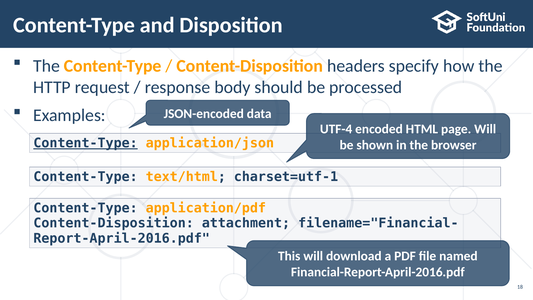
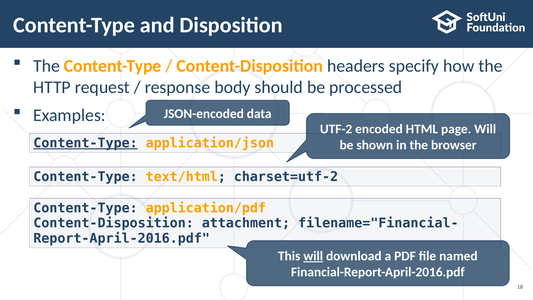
UTF-4: UTF-4 -> UTF-2 (336, 129)
charset=utf-1: charset=utf-1 -> charset=utf-2 (286, 177)
will underline: none -> present (313, 256)
